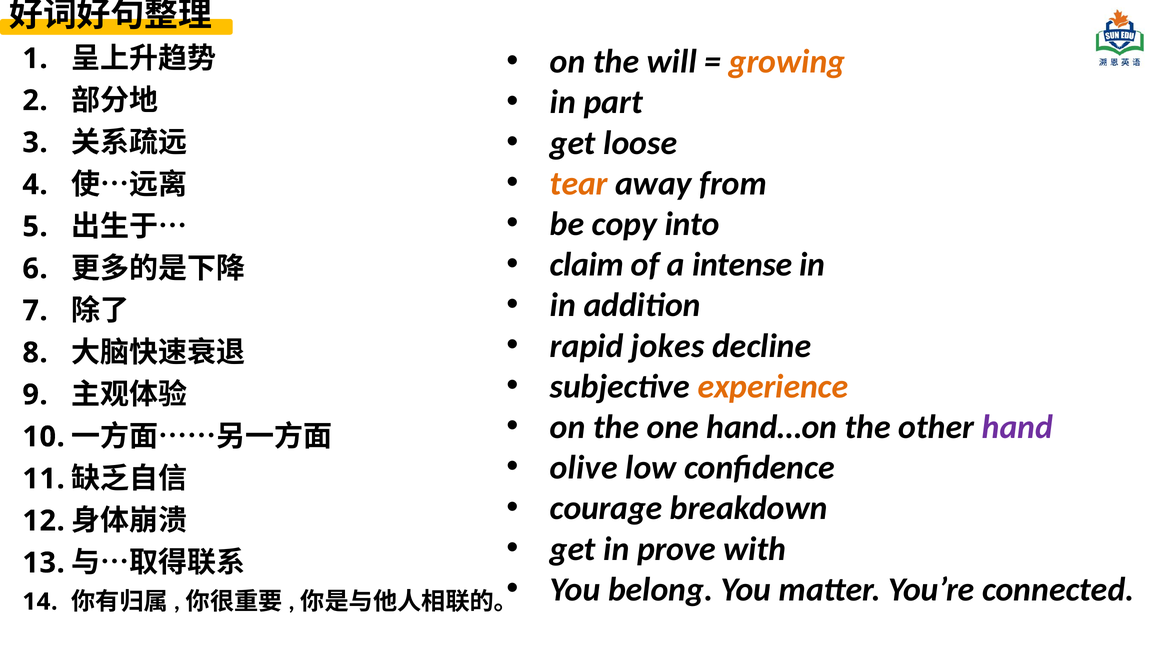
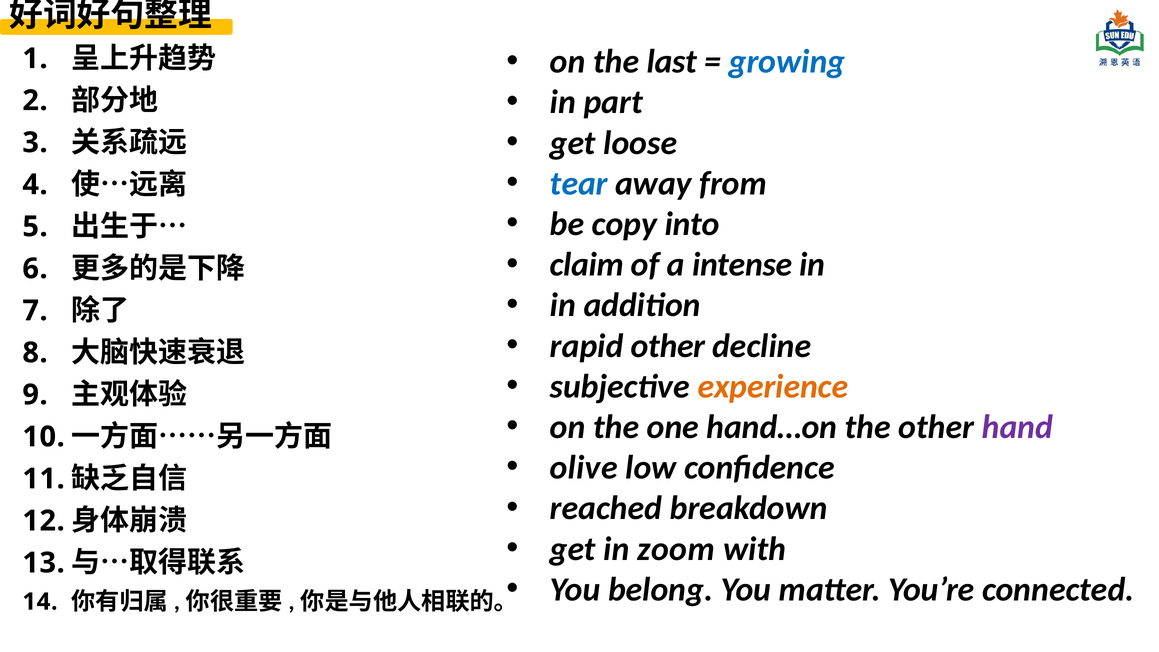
will: will -> last (672, 62)
growing colour: orange -> blue (787, 62)
tear colour: orange -> blue (579, 183)
rapid jokes: jokes -> other (668, 346)
courage: courage -> reached (606, 508)
prove: prove -> zoom (676, 549)
